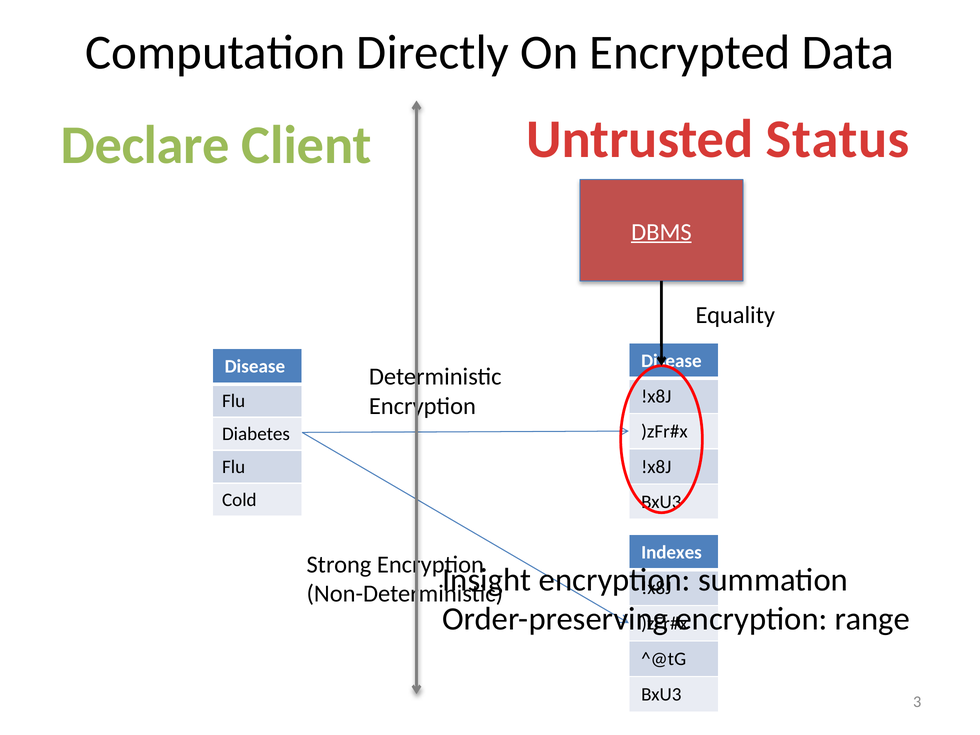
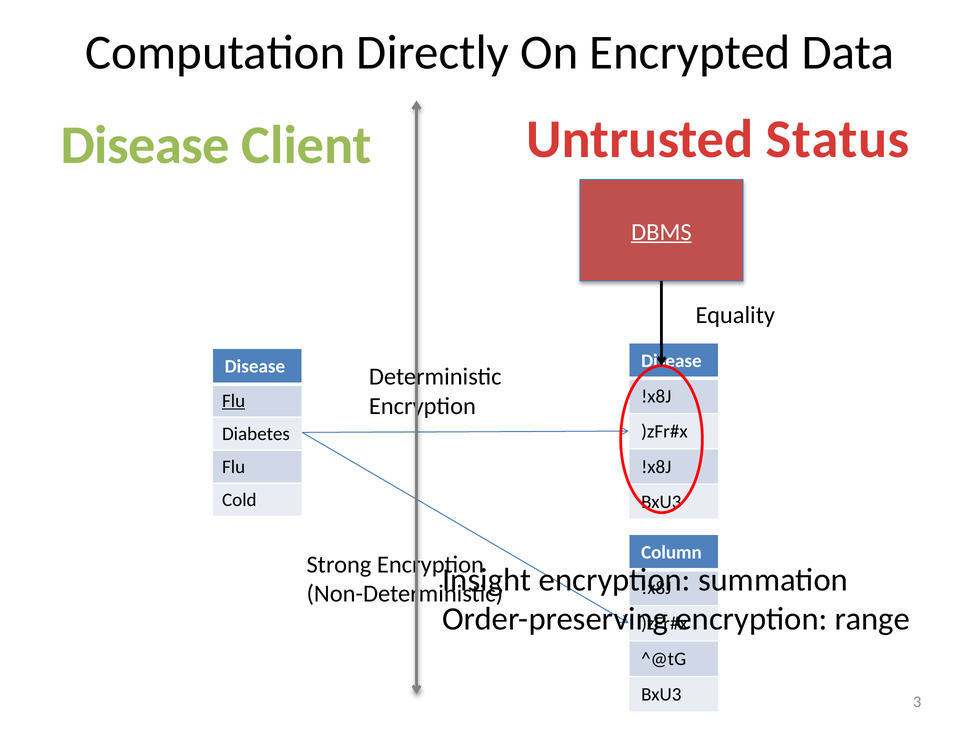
Declare: Declare -> Disease (145, 145)
Flu underline: none -> present (234, 401)
Indexes: Indexes -> Column (671, 552)
